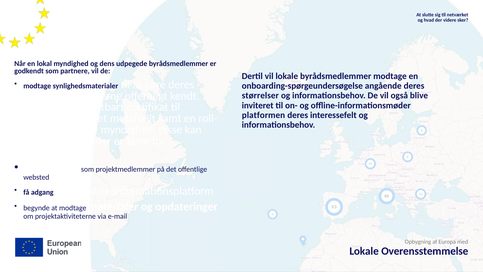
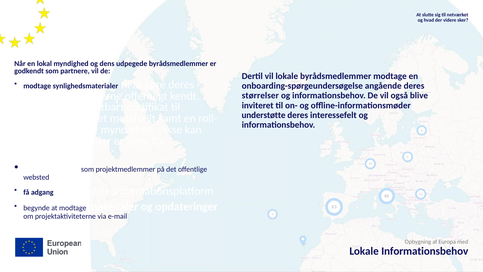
platformen: platformen -> understøtte (264, 115)
Lokale Overensstemmelse: Overensstemmelse -> Informationsbehov (425, 251)
